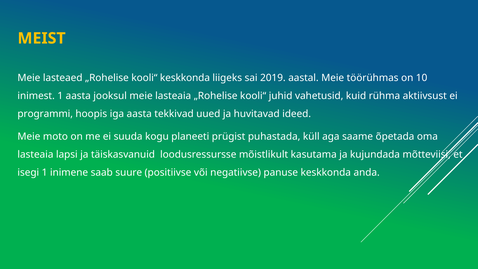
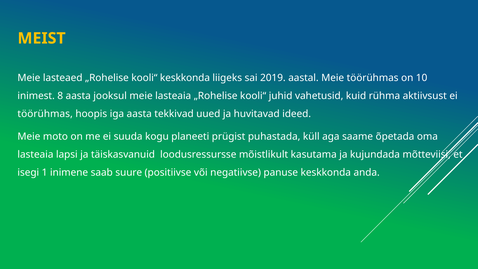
inimest 1: 1 -> 8 (60, 96)
programmi: programmi -> töörühmas (45, 114)
